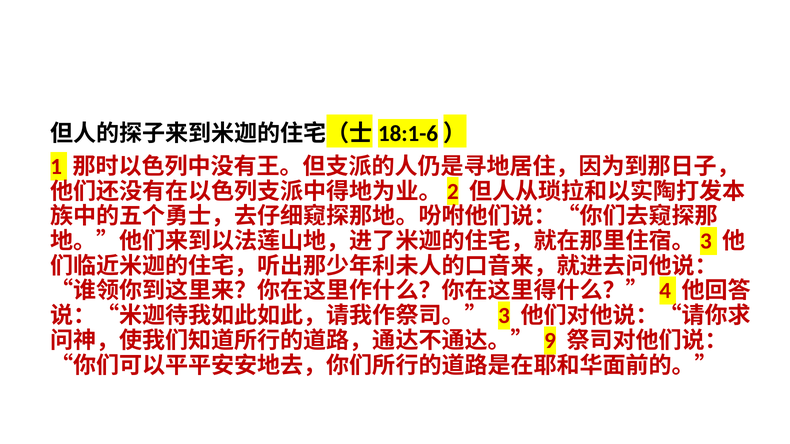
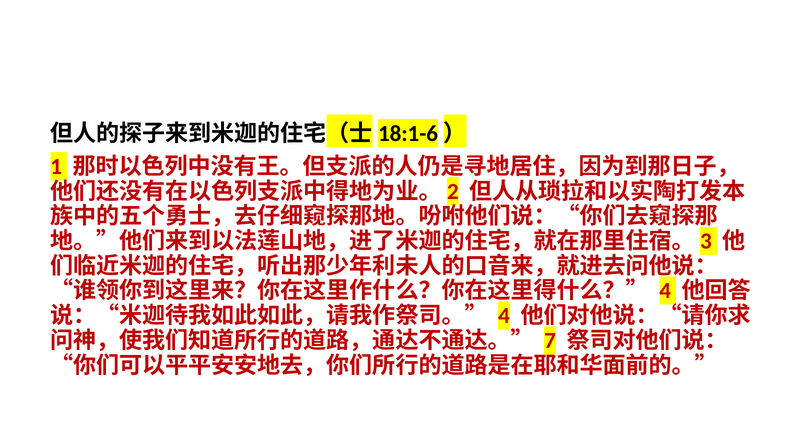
3: 3 -> 4 (504, 316)
9: 9 -> 7 (550, 341)
